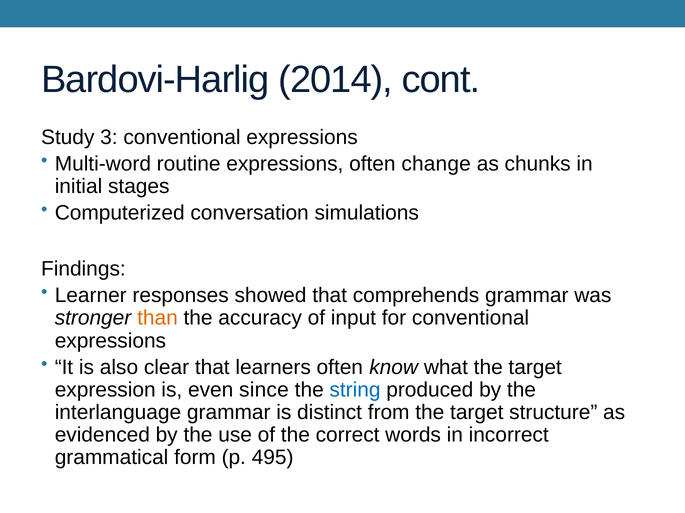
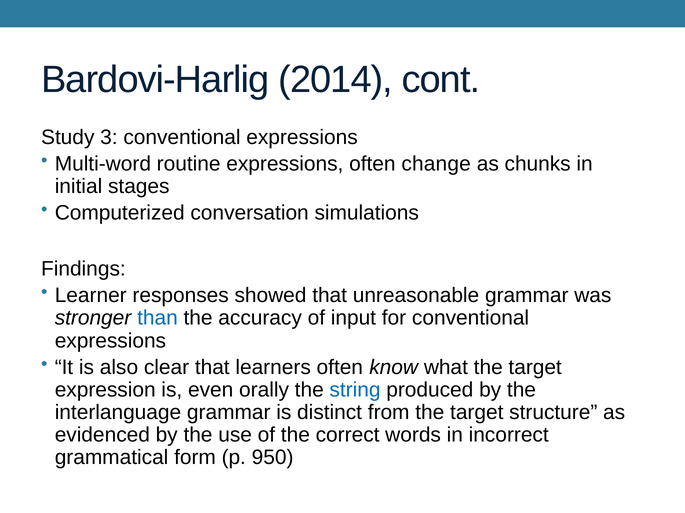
comprehends: comprehends -> unreasonable (416, 296)
than colour: orange -> blue (157, 319)
since: since -> orally (264, 390)
495: 495 -> 950 (273, 458)
